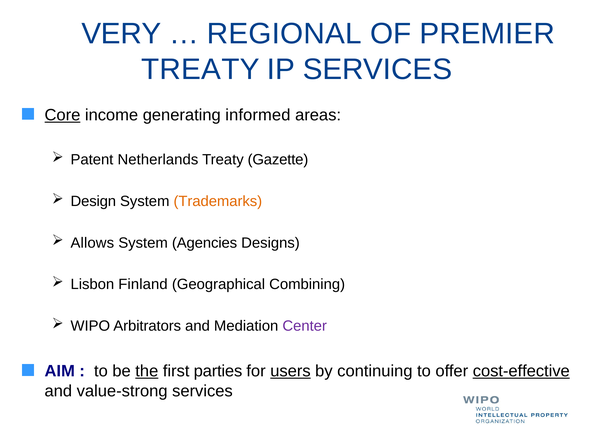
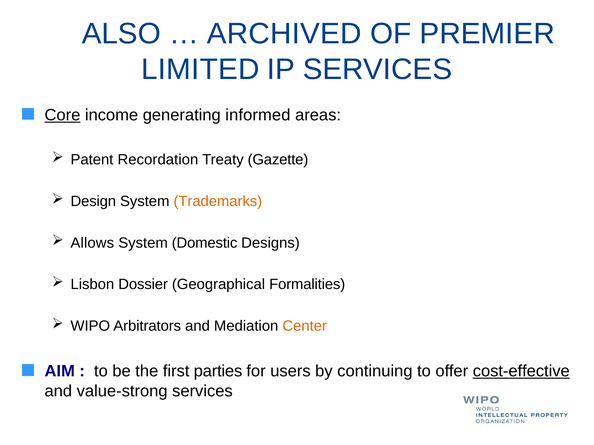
VERY: VERY -> ALSO (121, 34)
REGIONAL: REGIONAL -> ARCHIVED (284, 34)
TREATY: TREATY -> LIMITED (200, 70)
Netherlands: Netherlands -> Recordation (158, 160)
Agencies: Agencies -> Domestic (205, 243)
Finland: Finland -> Dossier (143, 285)
Combining: Combining -> Formalities (307, 285)
Center colour: purple -> orange (305, 326)
the underline: present -> none (147, 372)
users underline: present -> none (290, 372)
